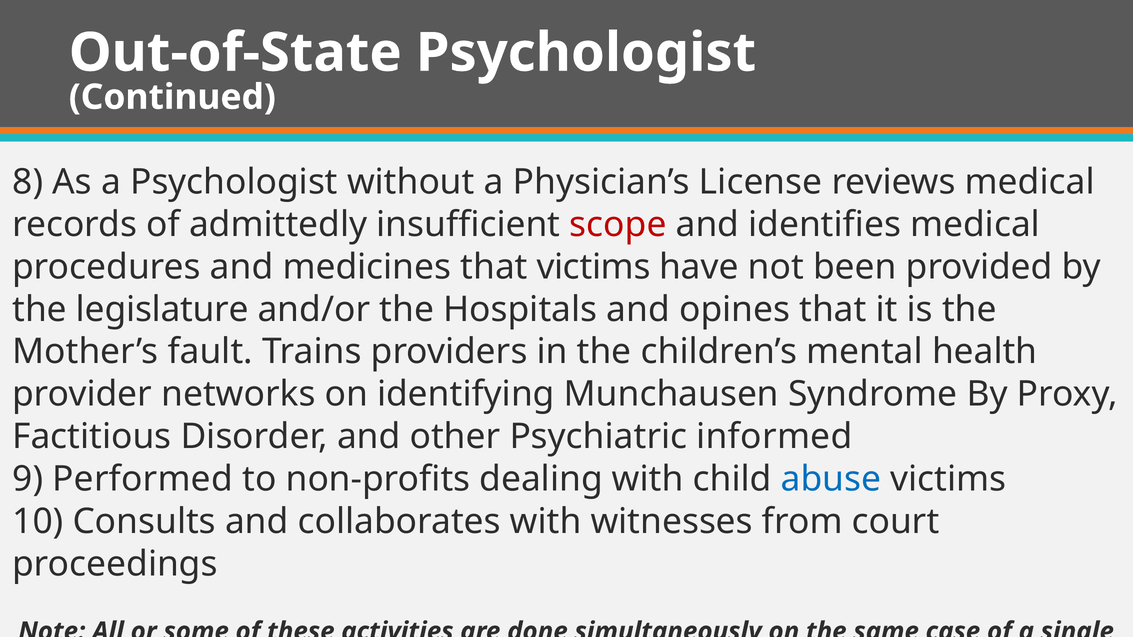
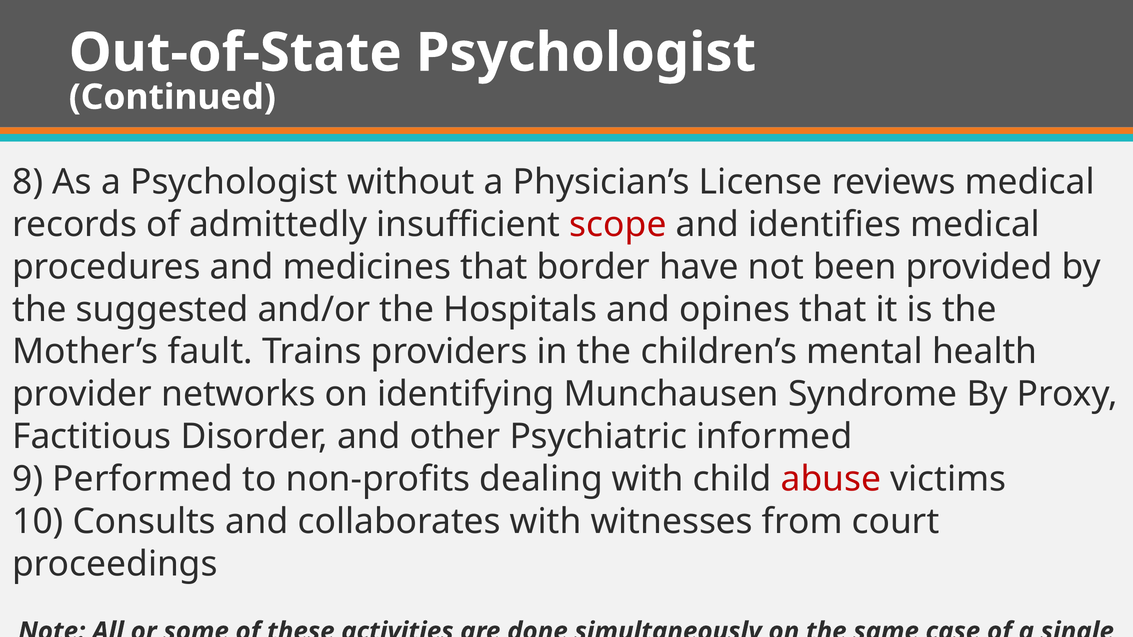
that victims: victims -> border (593, 267)
legislature: legislature -> suggested (162, 309)
abuse colour: blue -> red (831, 479)
